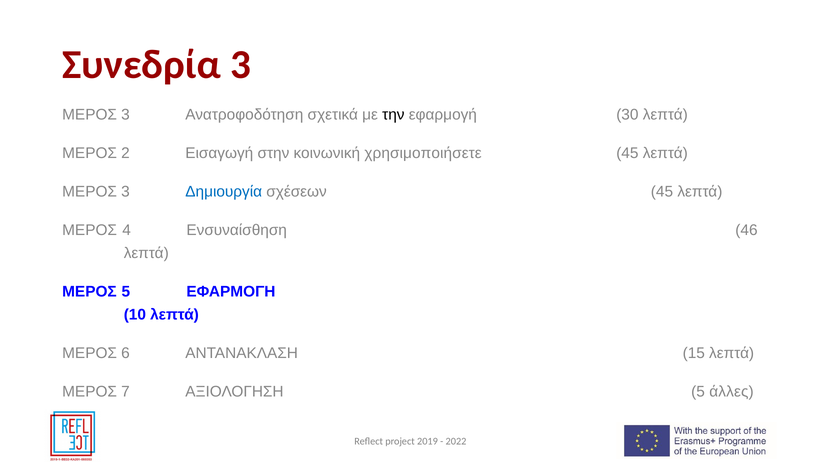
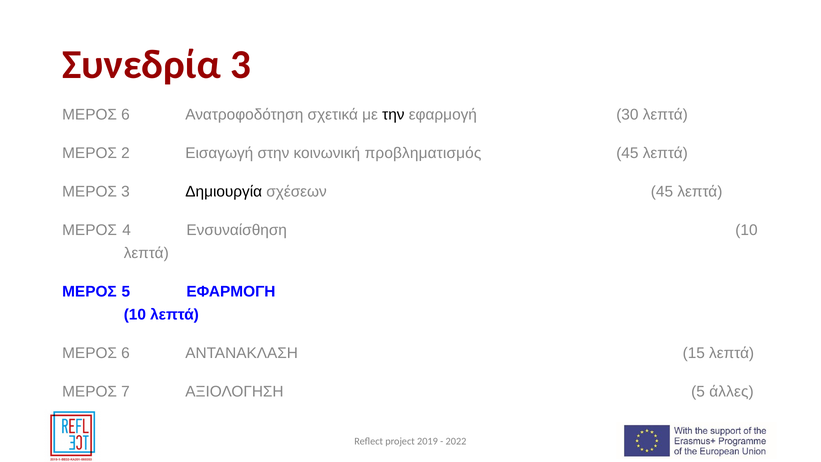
3: 3 -> 6 (126, 115)
χρησιμοποιήσετε: χρησιμοποιήσετε -> προβληματισμός (423, 153)
Δημιουργία colour: blue -> black (224, 192)
Ενσυναίσθηση 46: 46 -> 10 (746, 230)
